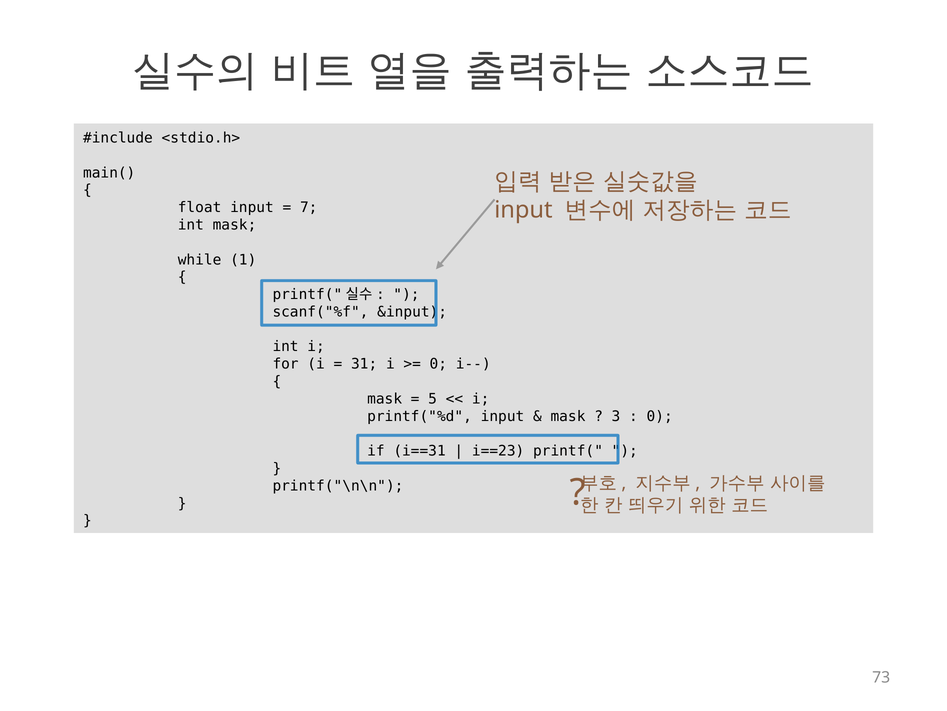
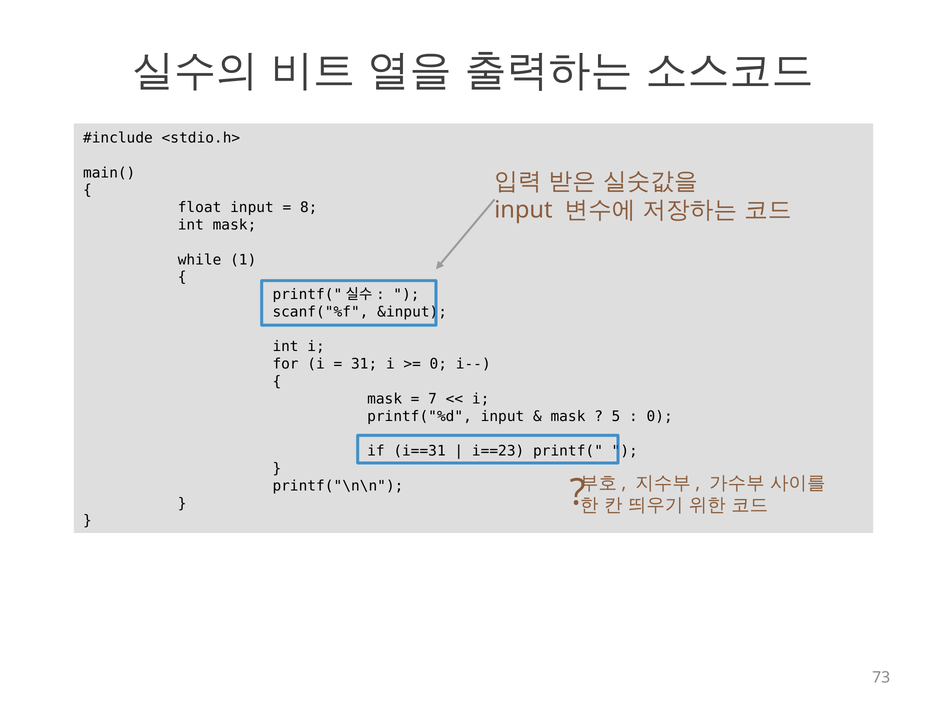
7: 7 -> 8 (309, 207)
5: 5 -> 7 (433, 398)
3: 3 -> 5 (616, 416)
